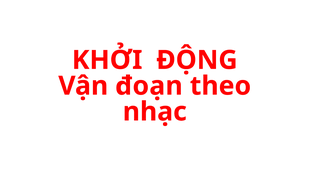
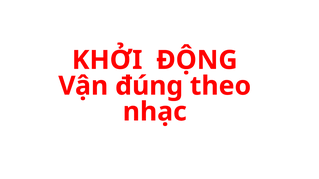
đoạn: đoạn -> đúng (149, 86)
